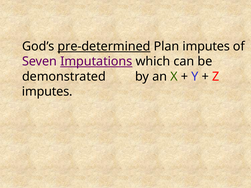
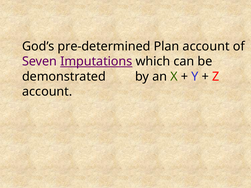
pre-determined underline: present -> none (104, 46)
Plan imputes: imputes -> account (206, 46)
imputes: imputes -> account (47, 92)
